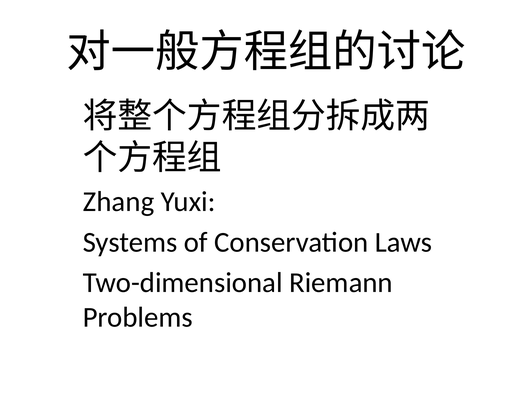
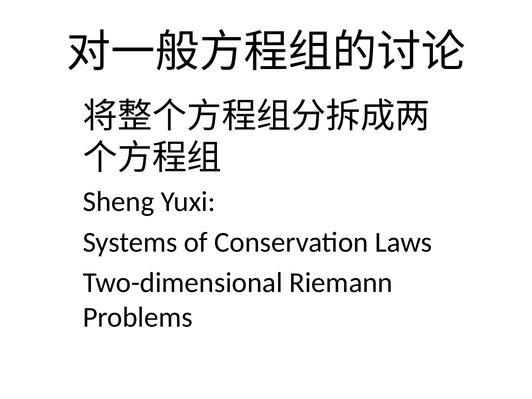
Zhang: Zhang -> Sheng (119, 202)
